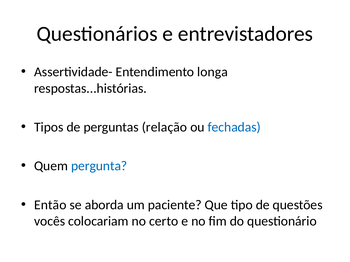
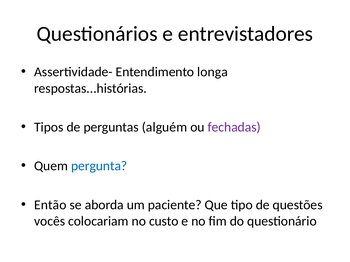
relação: relação -> alguém (164, 127)
fechadas colour: blue -> purple (234, 127)
certo: certo -> custo (164, 222)
